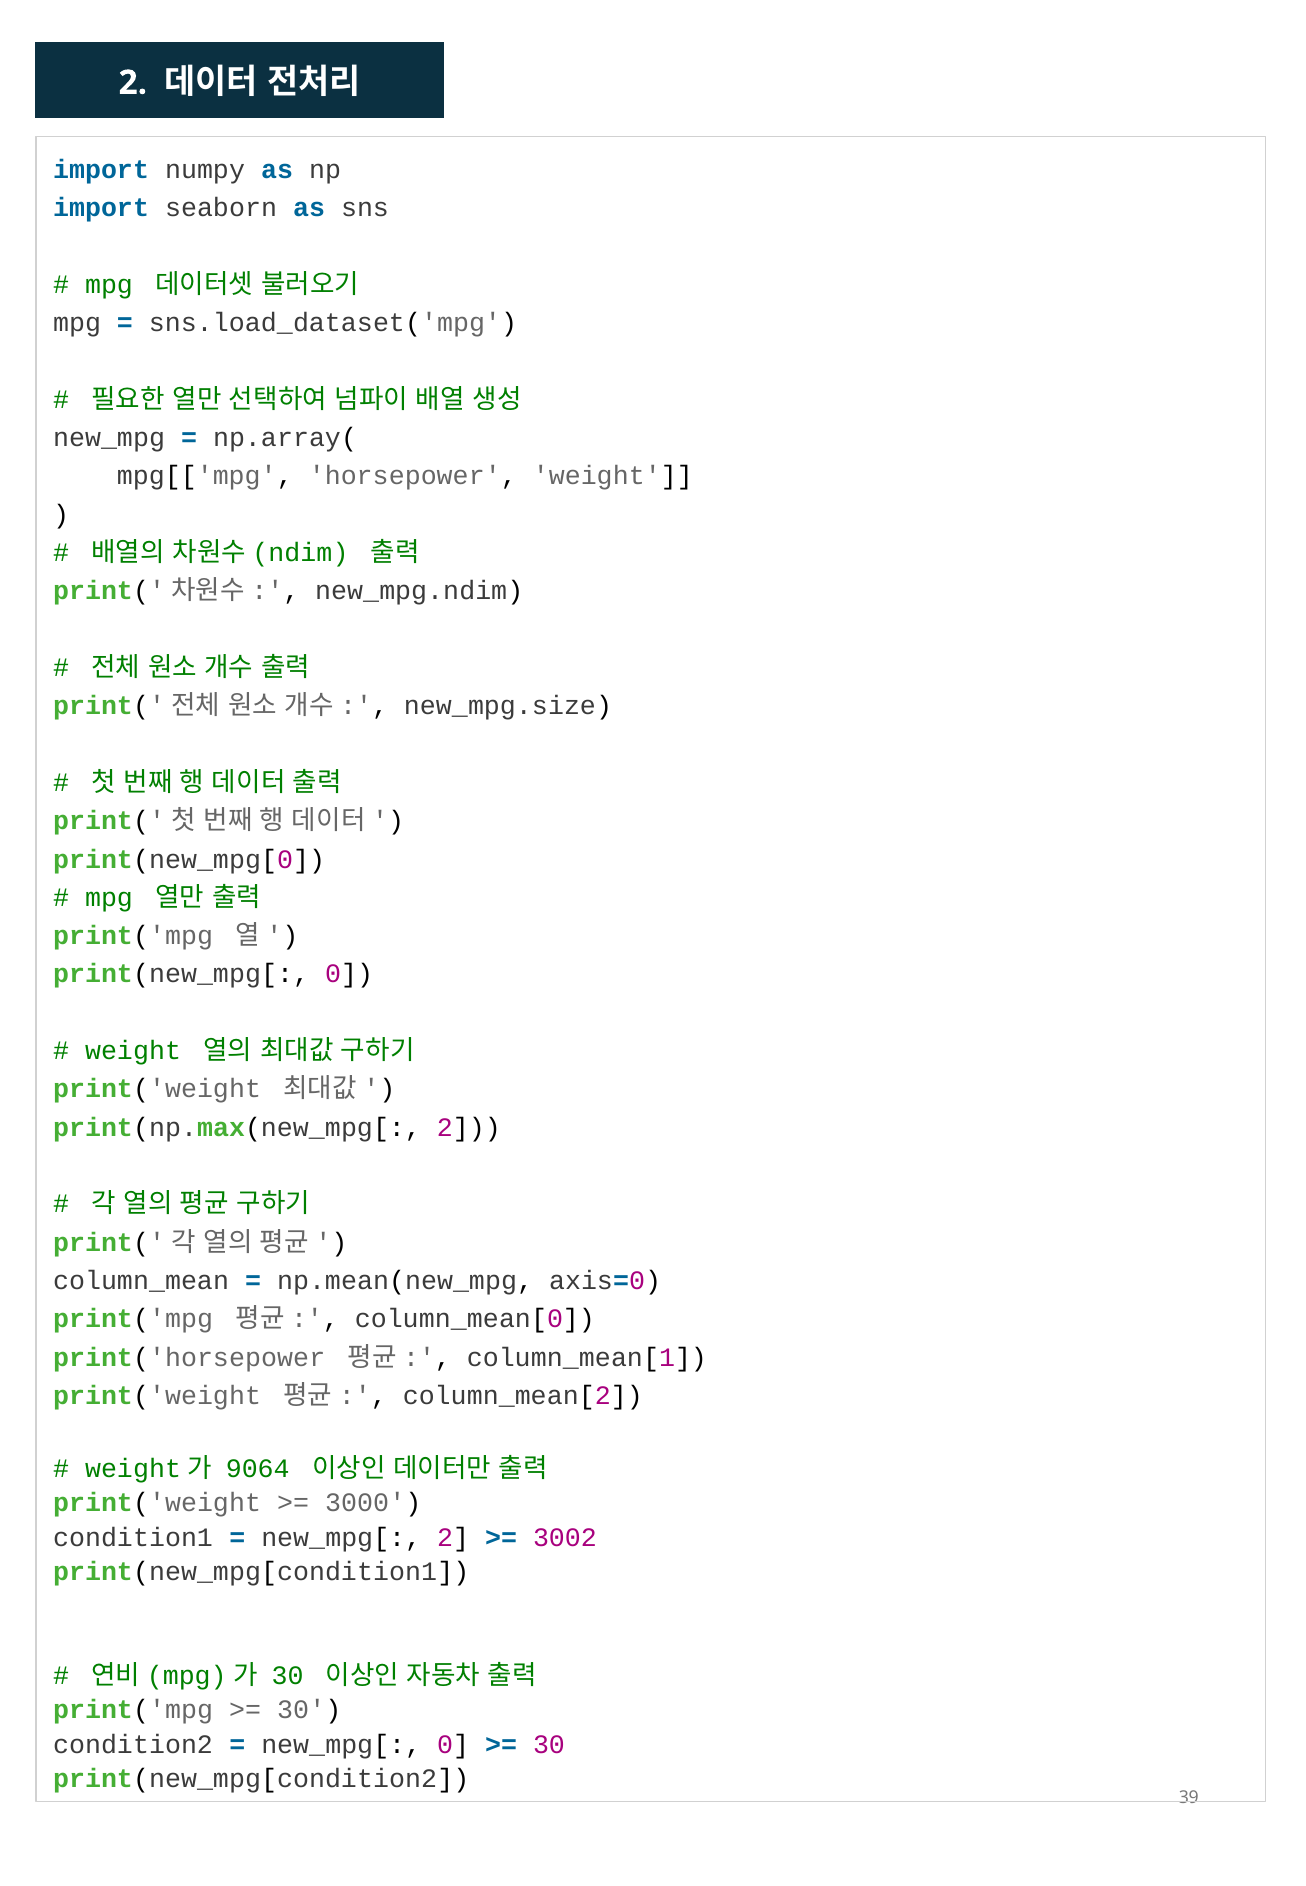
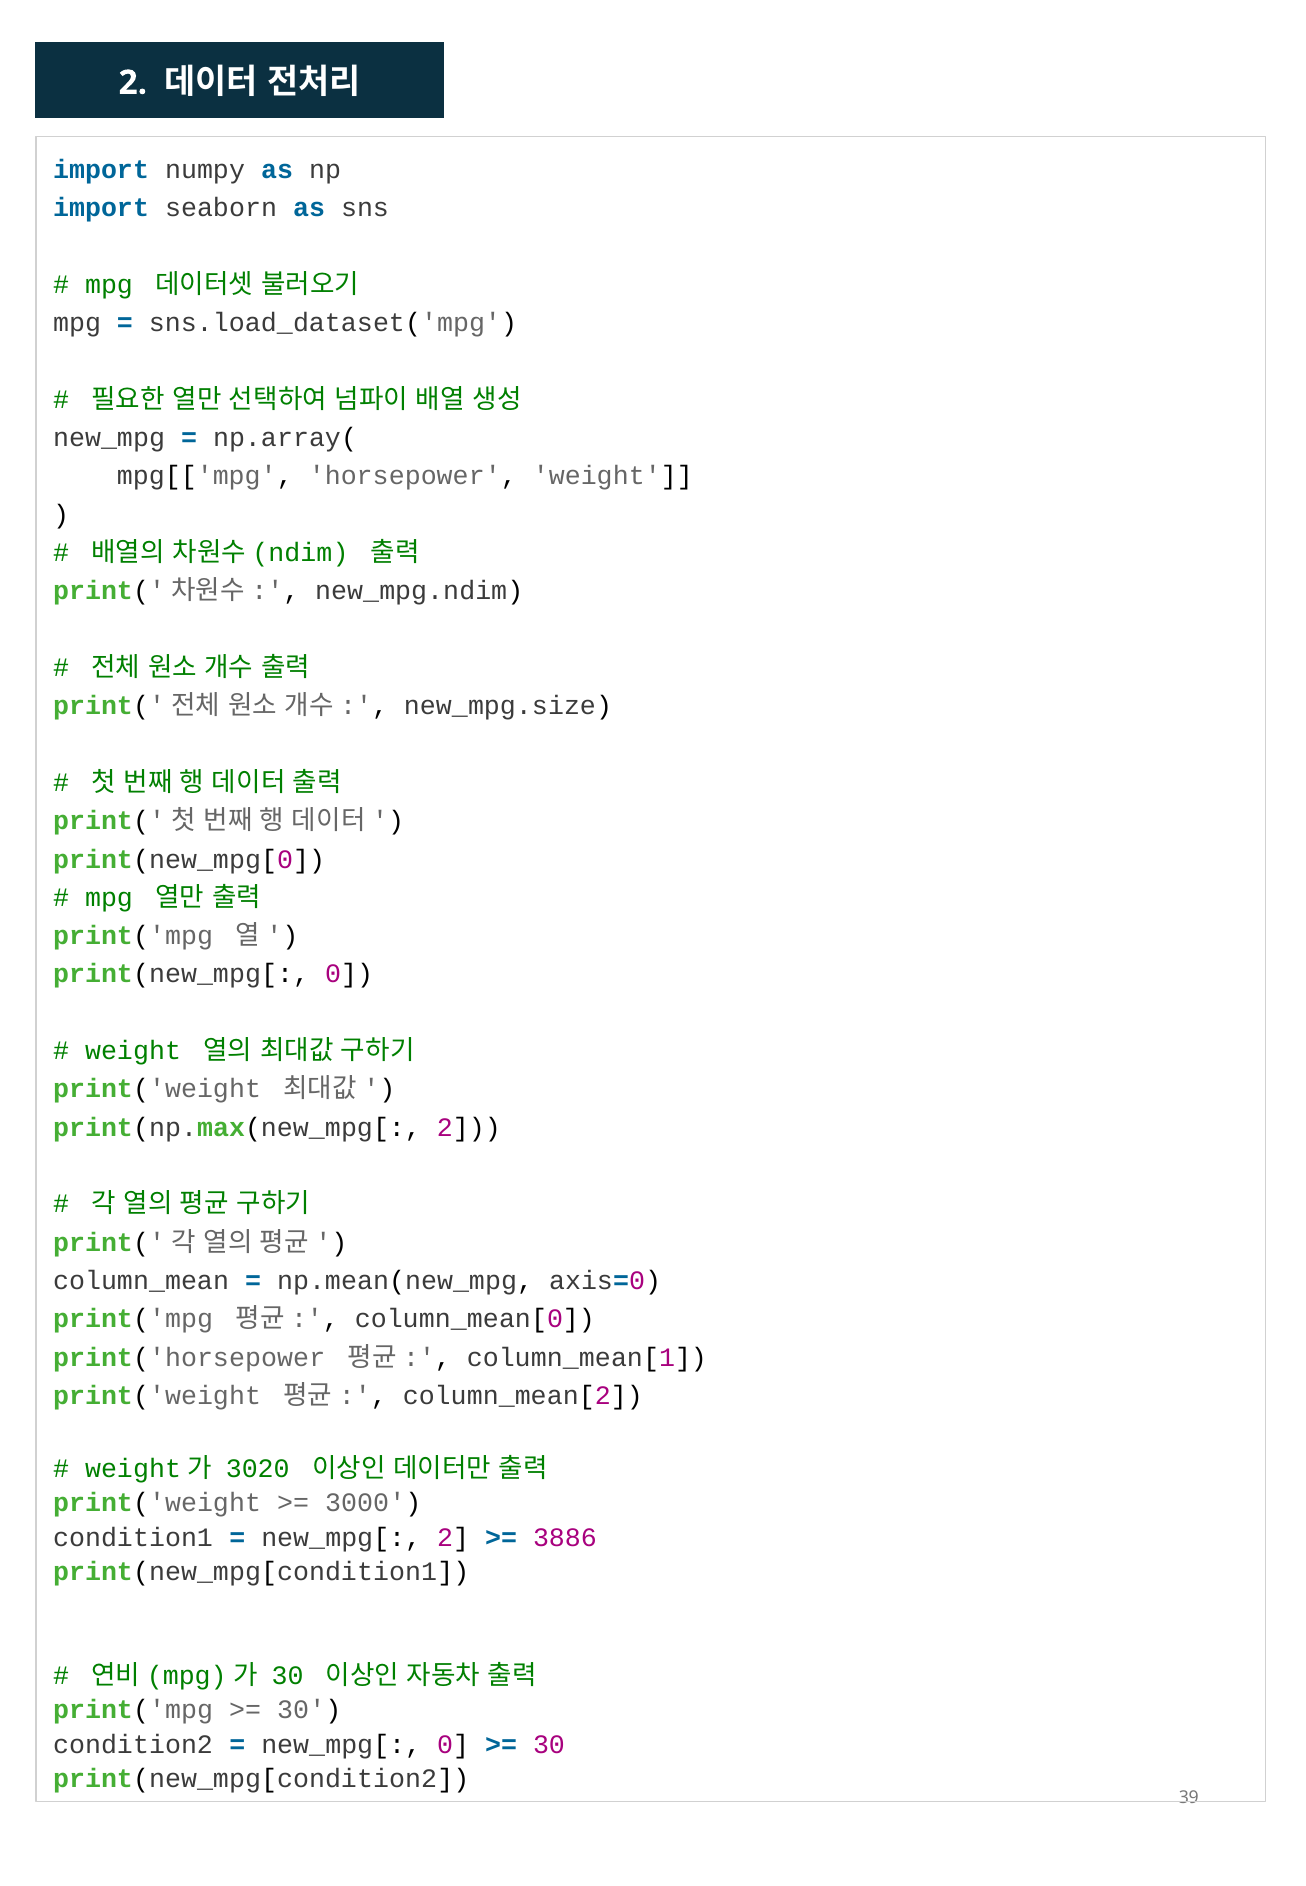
9064: 9064 -> 3020 (258, 1469)
3002: 3002 -> 3886 (565, 1538)
